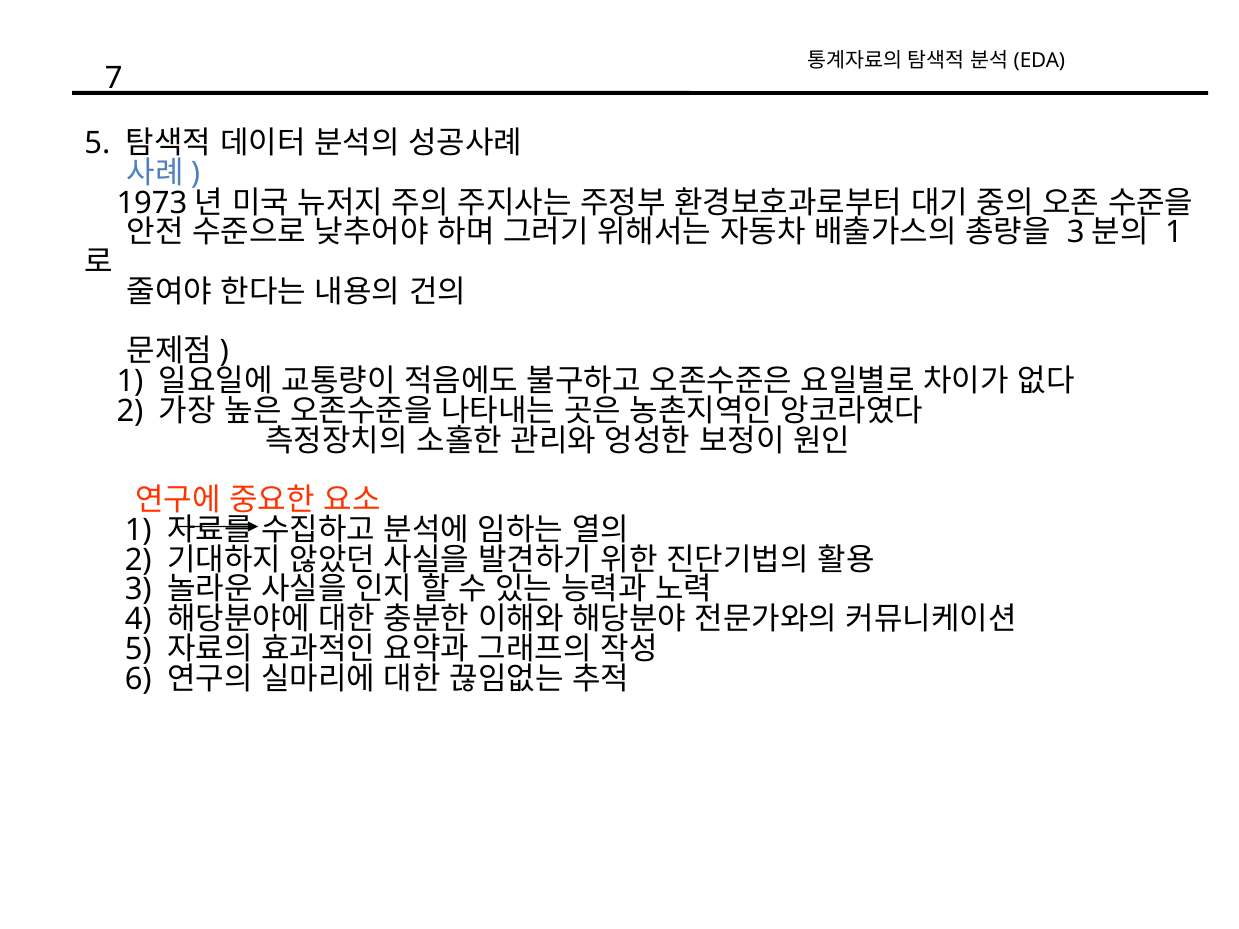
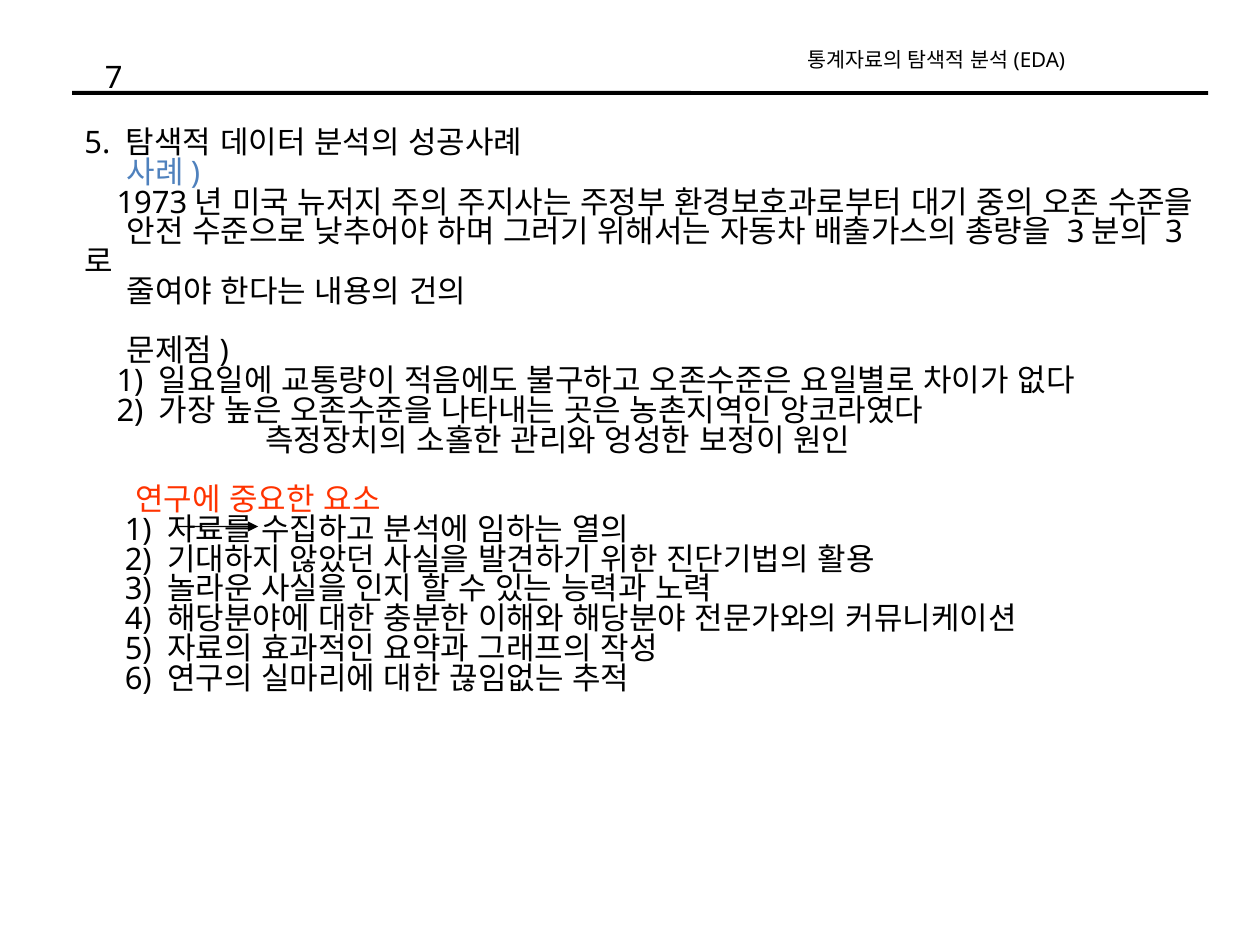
1: 1 -> 3 (1174, 233)
